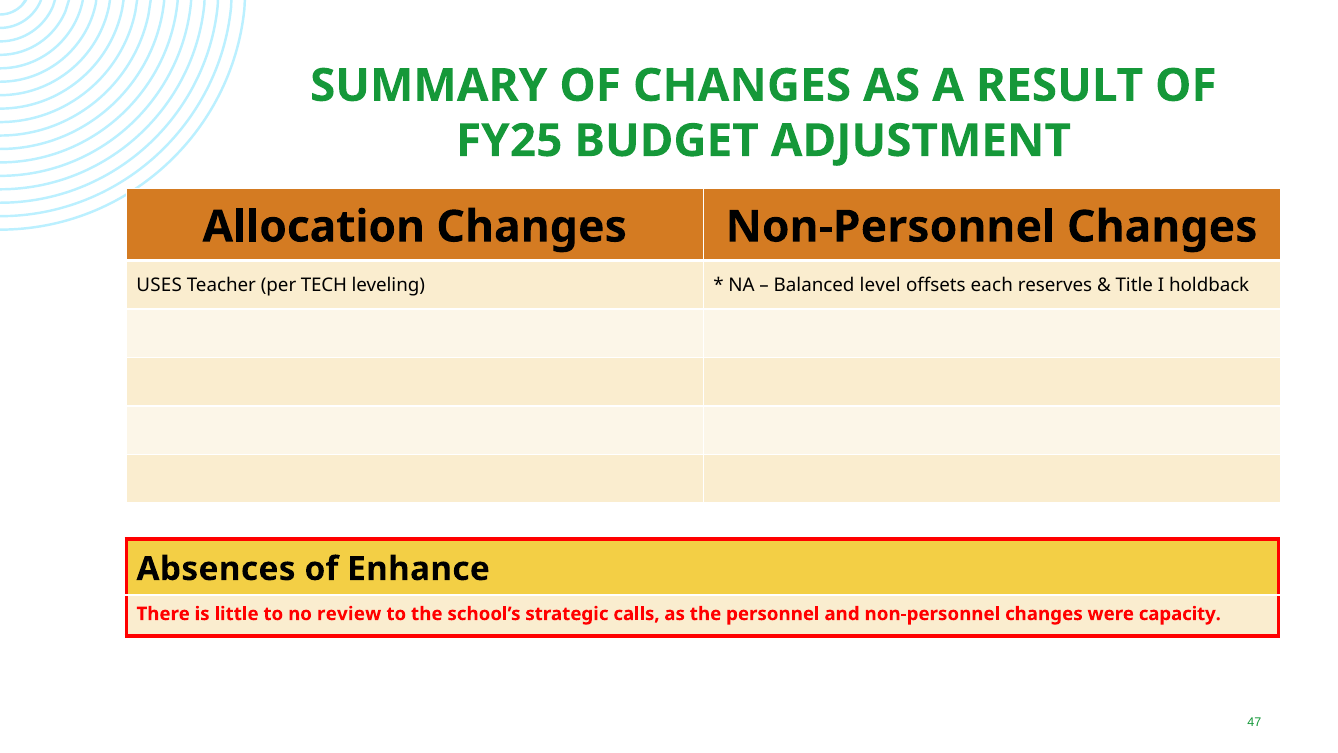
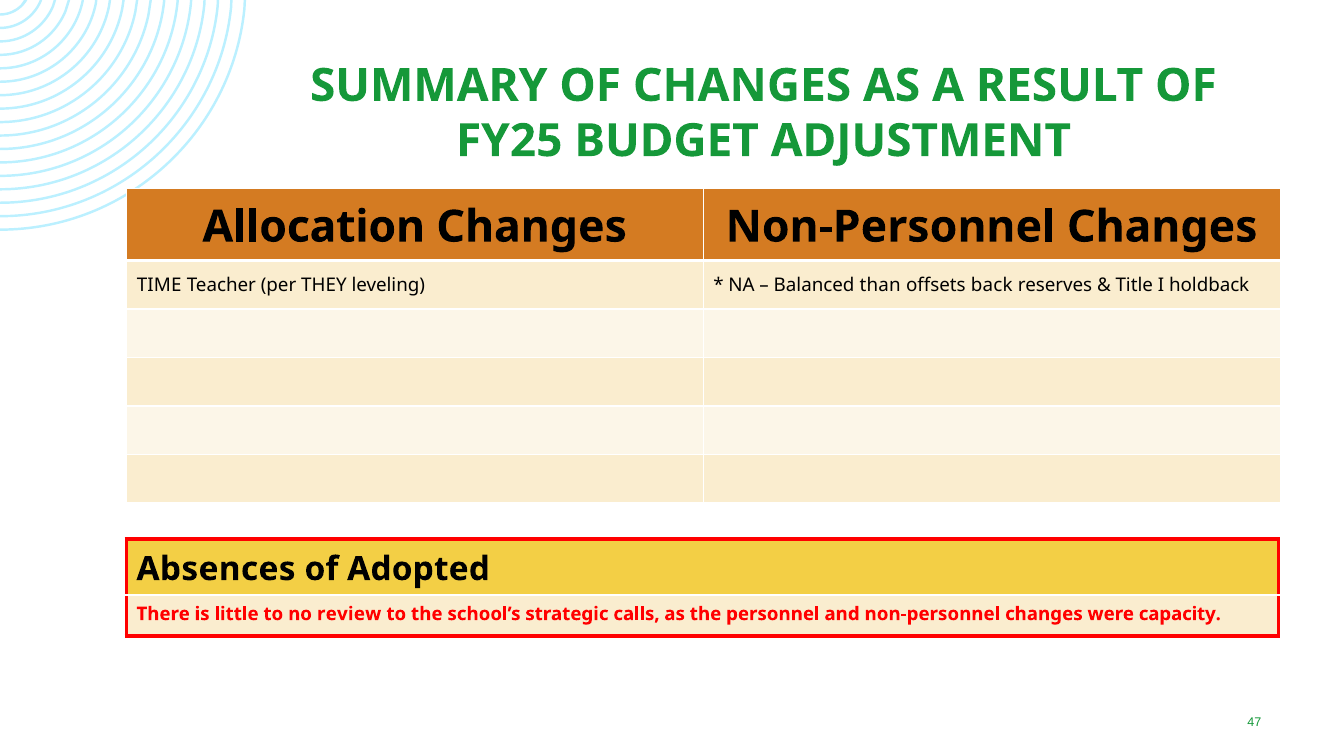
USES: USES -> TIME (159, 286)
TECH: TECH -> THEY (324, 286)
level: level -> than (880, 286)
each: each -> back (992, 286)
Enhance: Enhance -> Adopted (419, 569)
